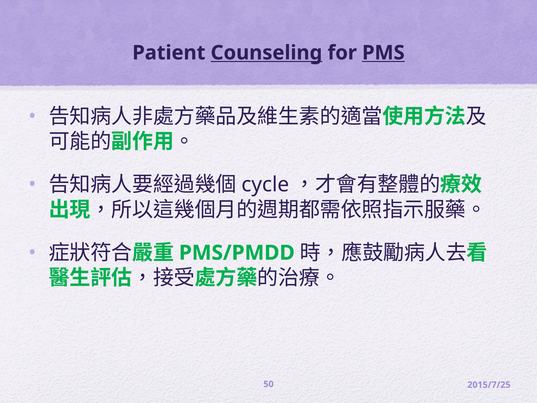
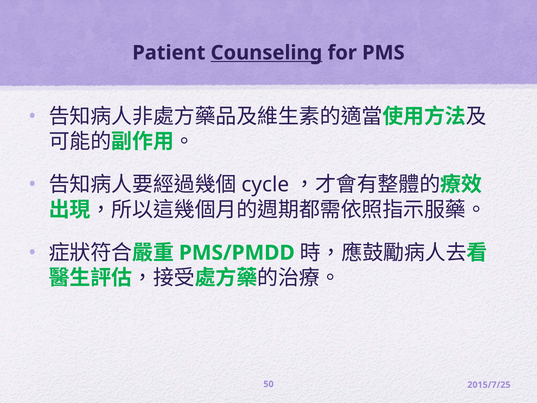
PMS underline: present -> none (383, 53)
